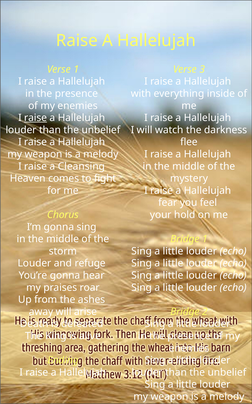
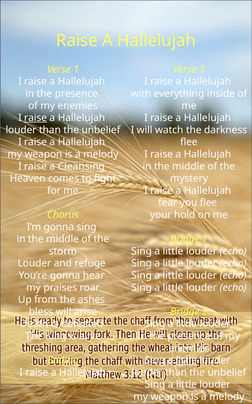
3: 3 -> 1 (202, 69)
you feel: feel -> flee (209, 202)
away: away -> bless (41, 311)
little underline: none -> present (187, 359)
